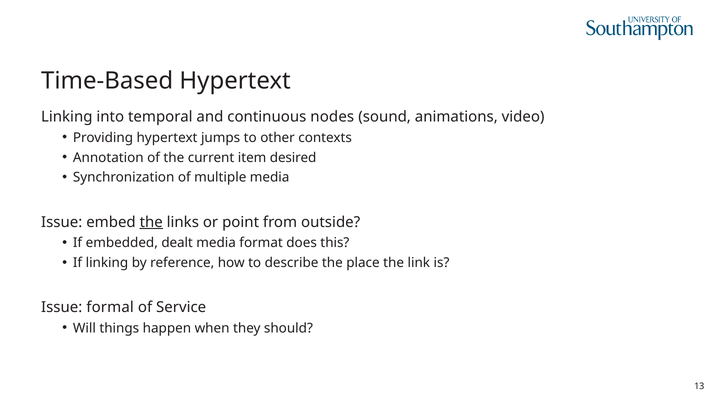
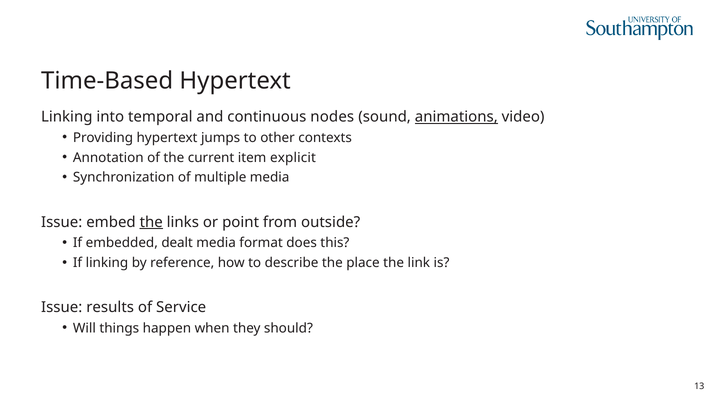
animations underline: none -> present (456, 117)
desired: desired -> explicit (293, 158)
formal: formal -> results (110, 308)
